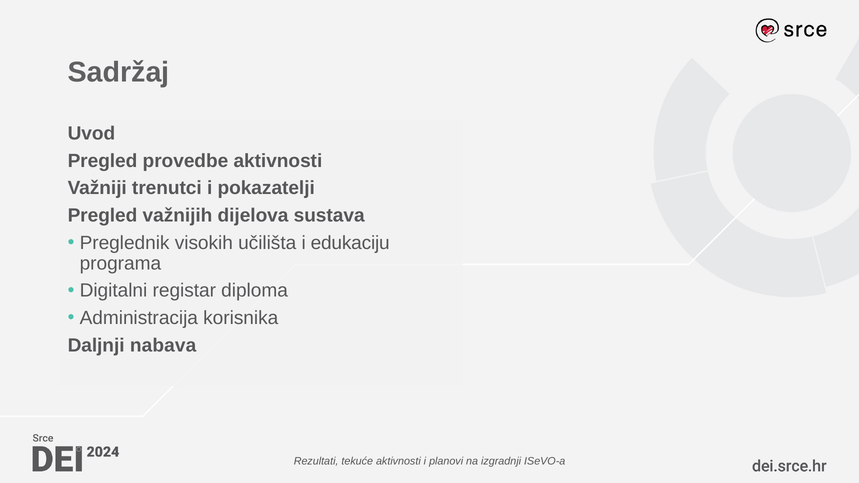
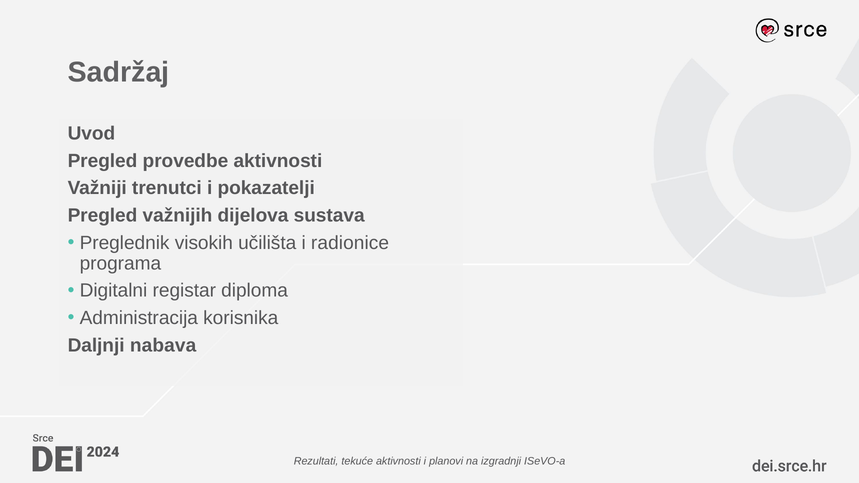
edukaciju: edukaciju -> radionice (350, 243)
